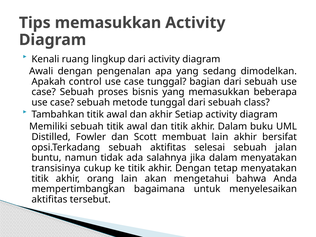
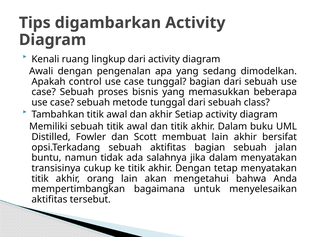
Tips memasukkan: memasukkan -> digambarkan (108, 23)
aktifitas selesai: selesai -> bagian (210, 147)
